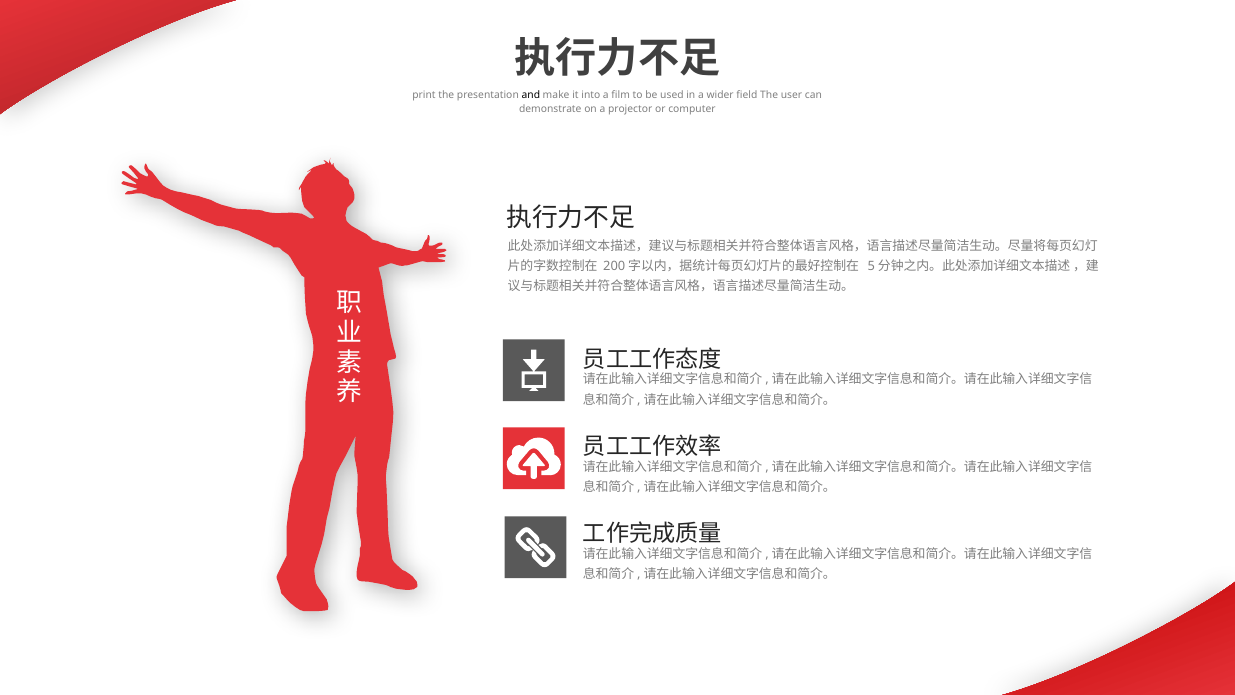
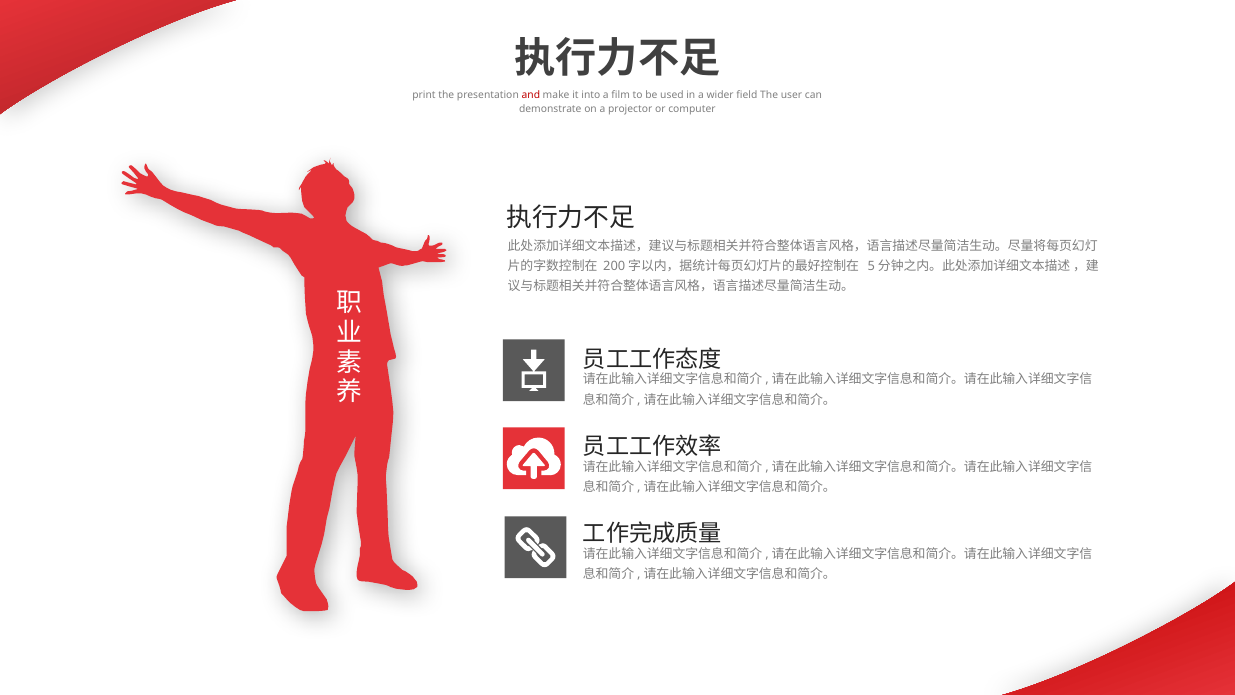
and colour: black -> red (531, 95)
